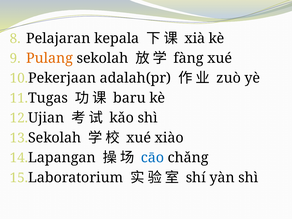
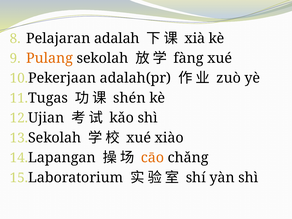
kepala: kepala -> adalah (117, 38)
baru: baru -> shén (129, 98)
cāo colour: blue -> orange (152, 158)
